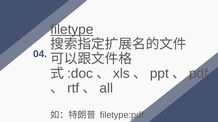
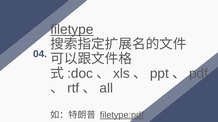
filetype:pdf underline: none -> present (122, 116)
